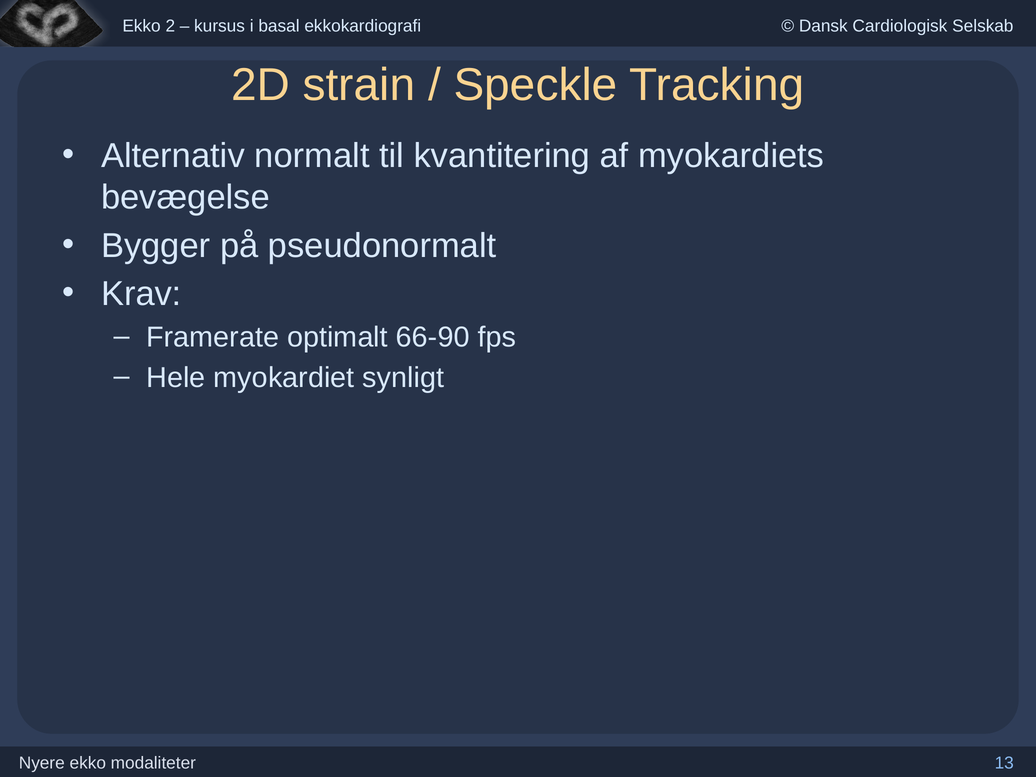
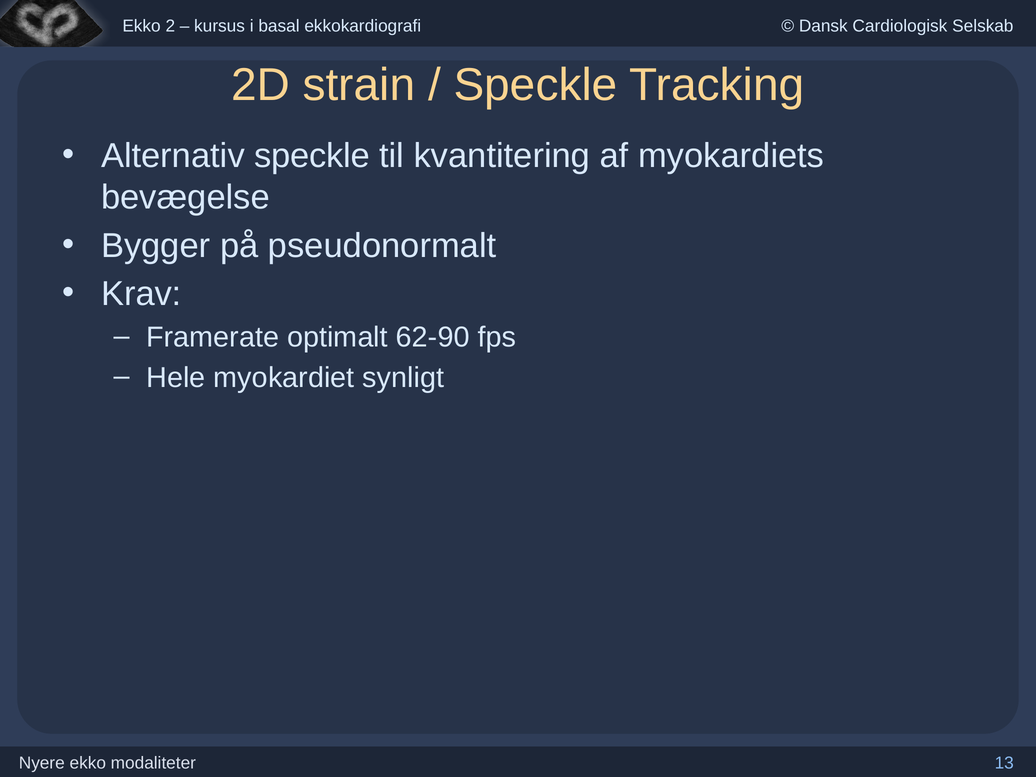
Alternativ normalt: normalt -> speckle (312, 156)
66-90: 66-90 -> 62-90 (433, 337)
